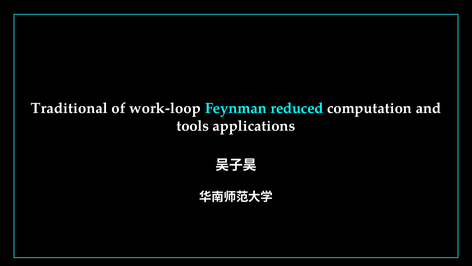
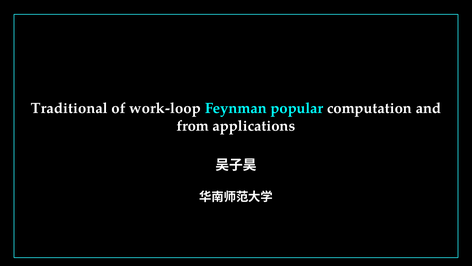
reduced: reduced -> popular (297, 108)
tools: tools -> from (193, 126)
